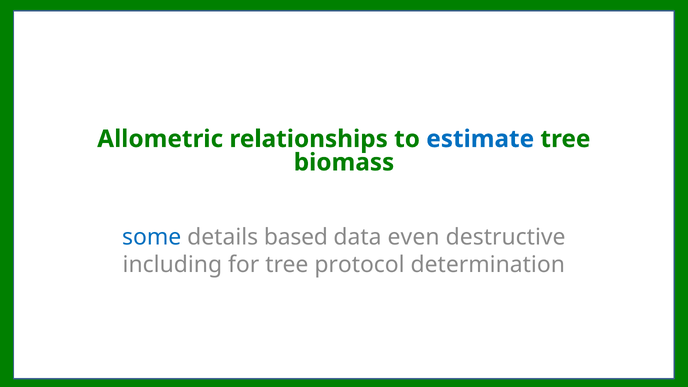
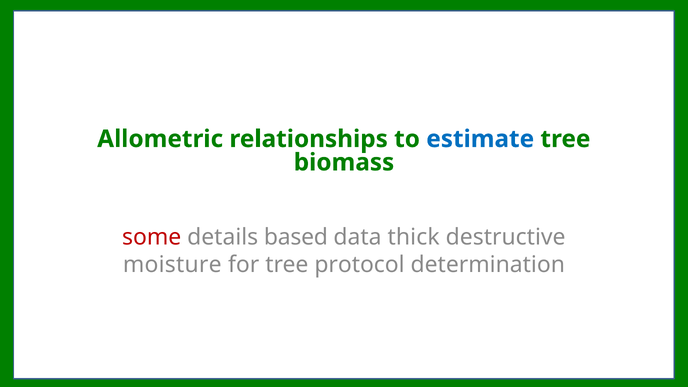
some colour: blue -> red (152, 237)
even: even -> thick (414, 237)
including: including -> moisture (172, 265)
